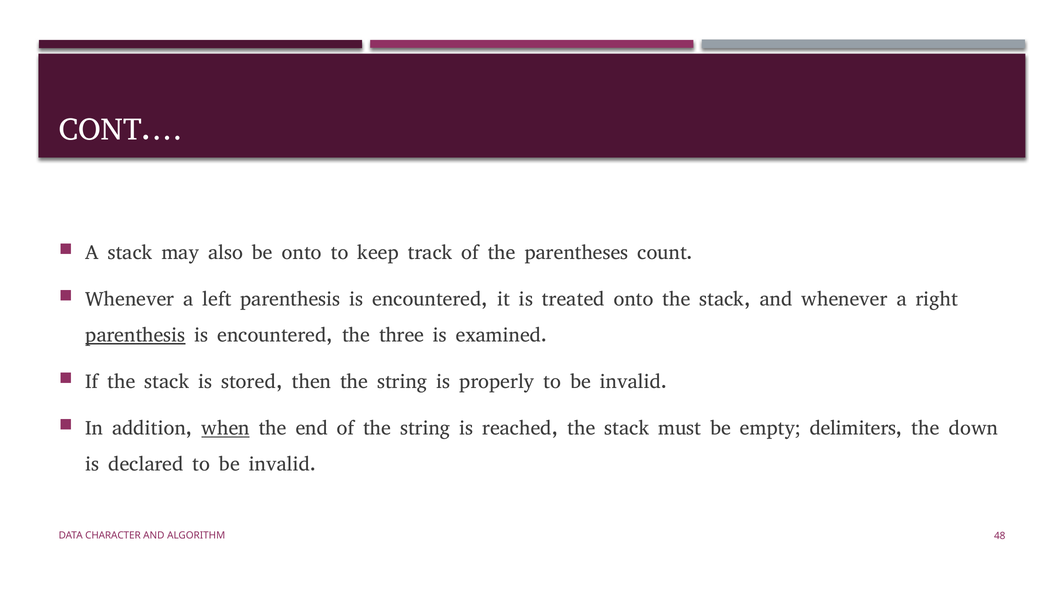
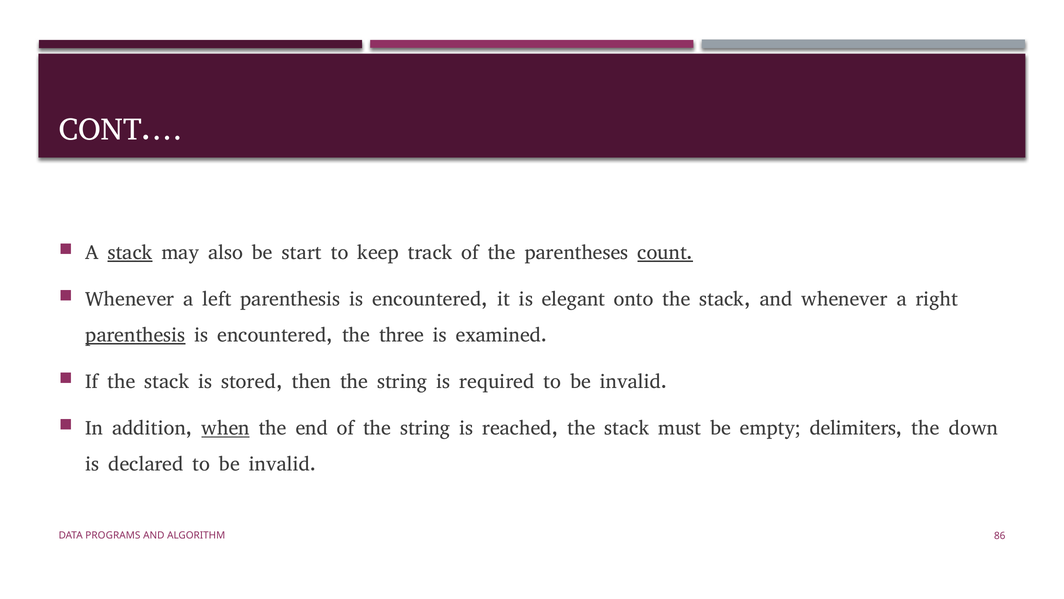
stack underline: none -> present (130, 252)
be onto: onto -> start (302, 252)
count underline: none -> present (665, 252)
treated: treated -> elegant (573, 299)
properly: properly -> required (497, 381)
CHARACTER: CHARACTER -> PROGRAMS (113, 535)
48: 48 -> 86 (1000, 536)
